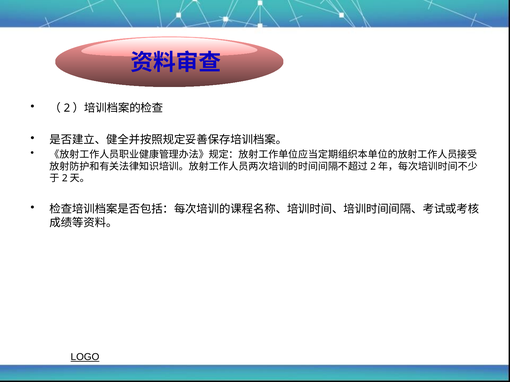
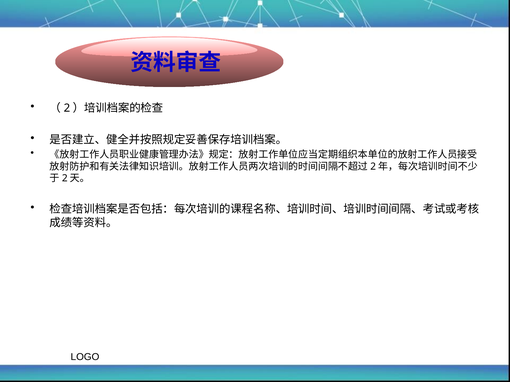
LOGO underline: present -> none (85, 357)
